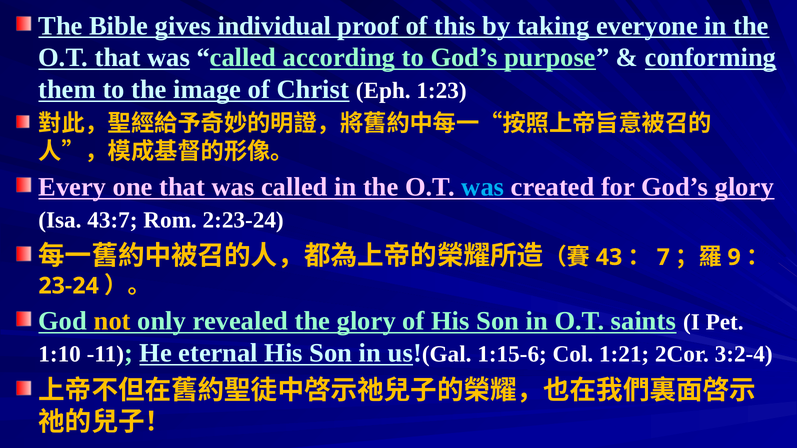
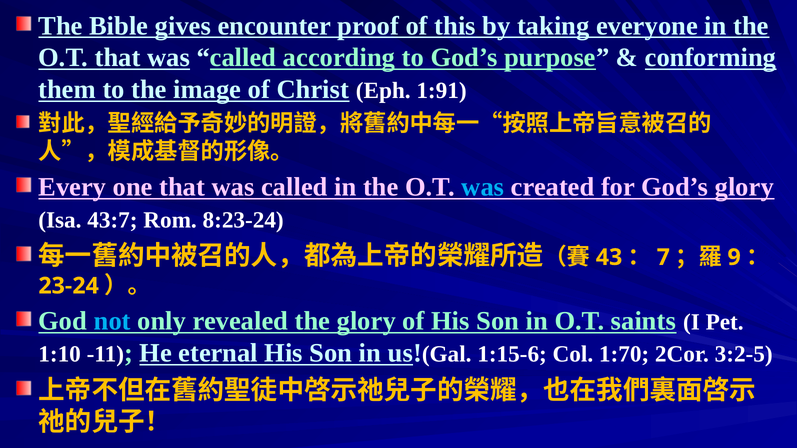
individual: individual -> encounter (274, 26)
1:23: 1:23 -> 1:91 (442, 91)
2:23-24: 2:23-24 -> 8:23-24 (243, 220)
not colour: yellow -> light blue (112, 321)
1:21: 1:21 -> 1:70 (624, 354)
3:2-4: 3:2-4 -> 3:2-5 (744, 354)
